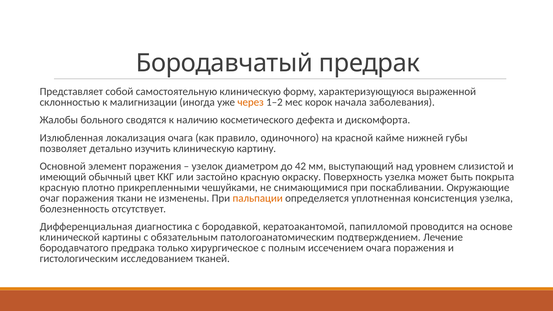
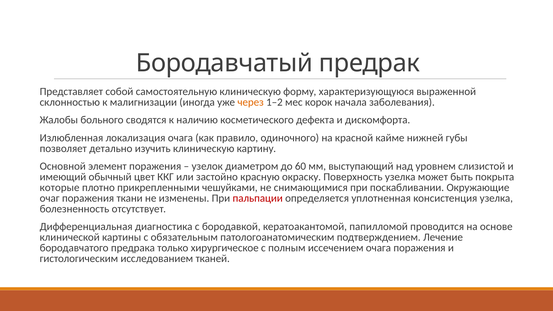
42: 42 -> 60 (301, 166)
красную: красную -> которые (60, 188)
пальпации colour: orange -> red (258, 198)
